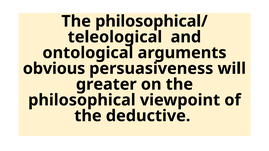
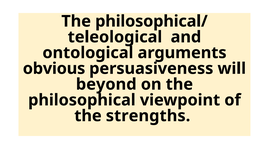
greater: greater -> beyond (106, 84)
deductive: deductive -> strengths (148, 116)
